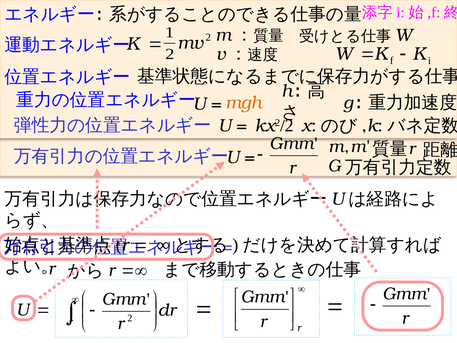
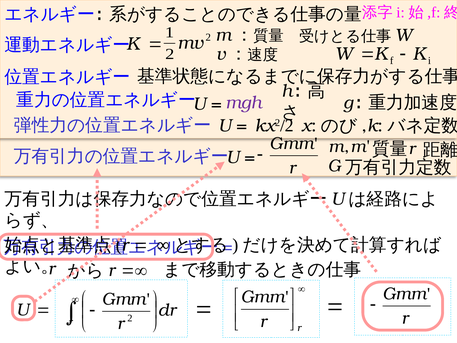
mgh colour: orange -> purple (244, 102)
